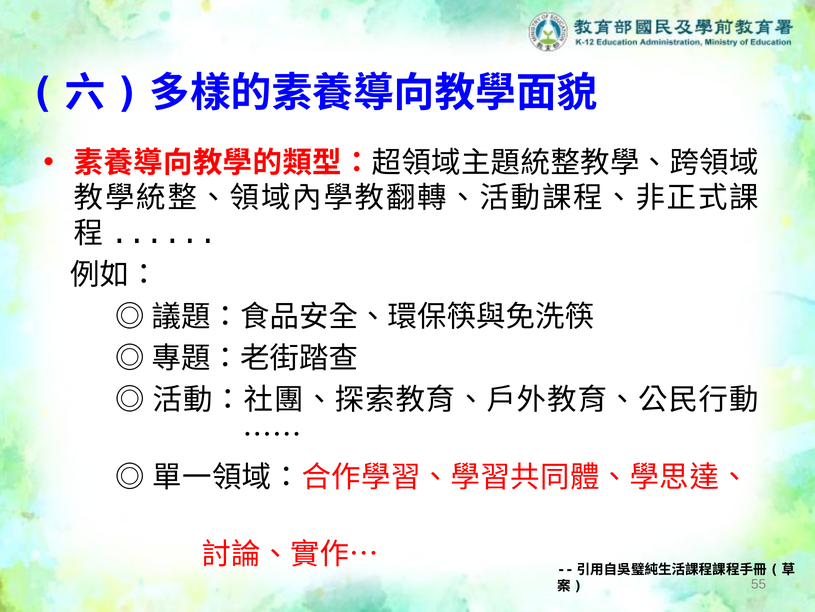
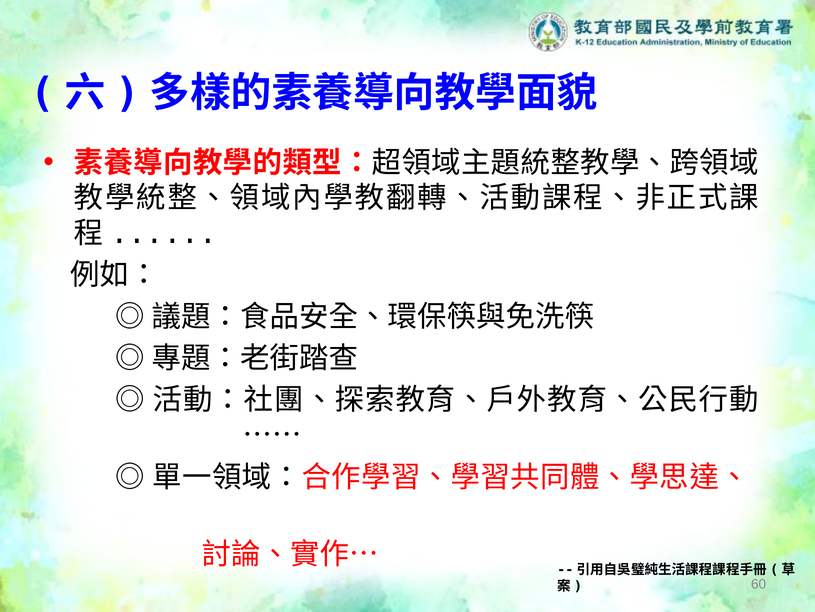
55: 55 -> 60 (759, 584)
